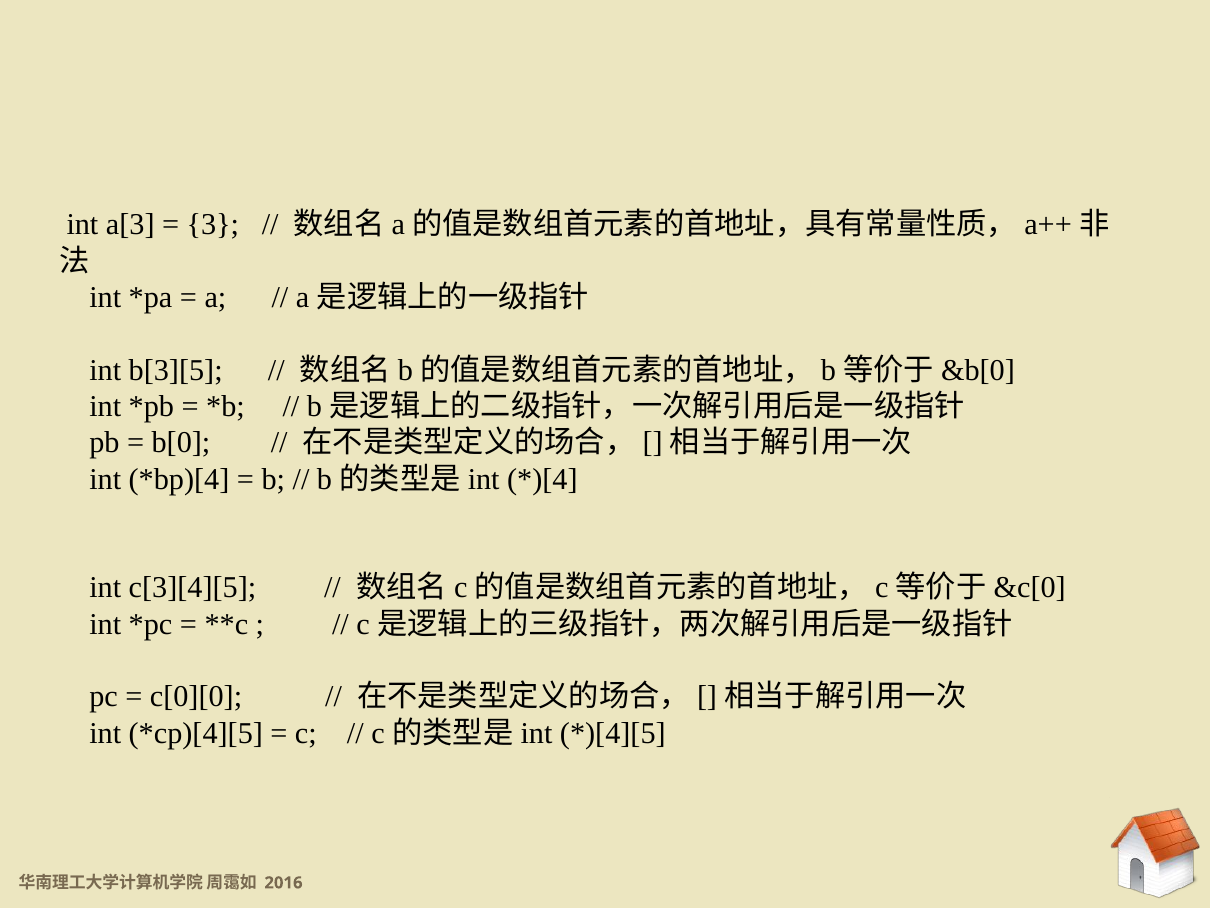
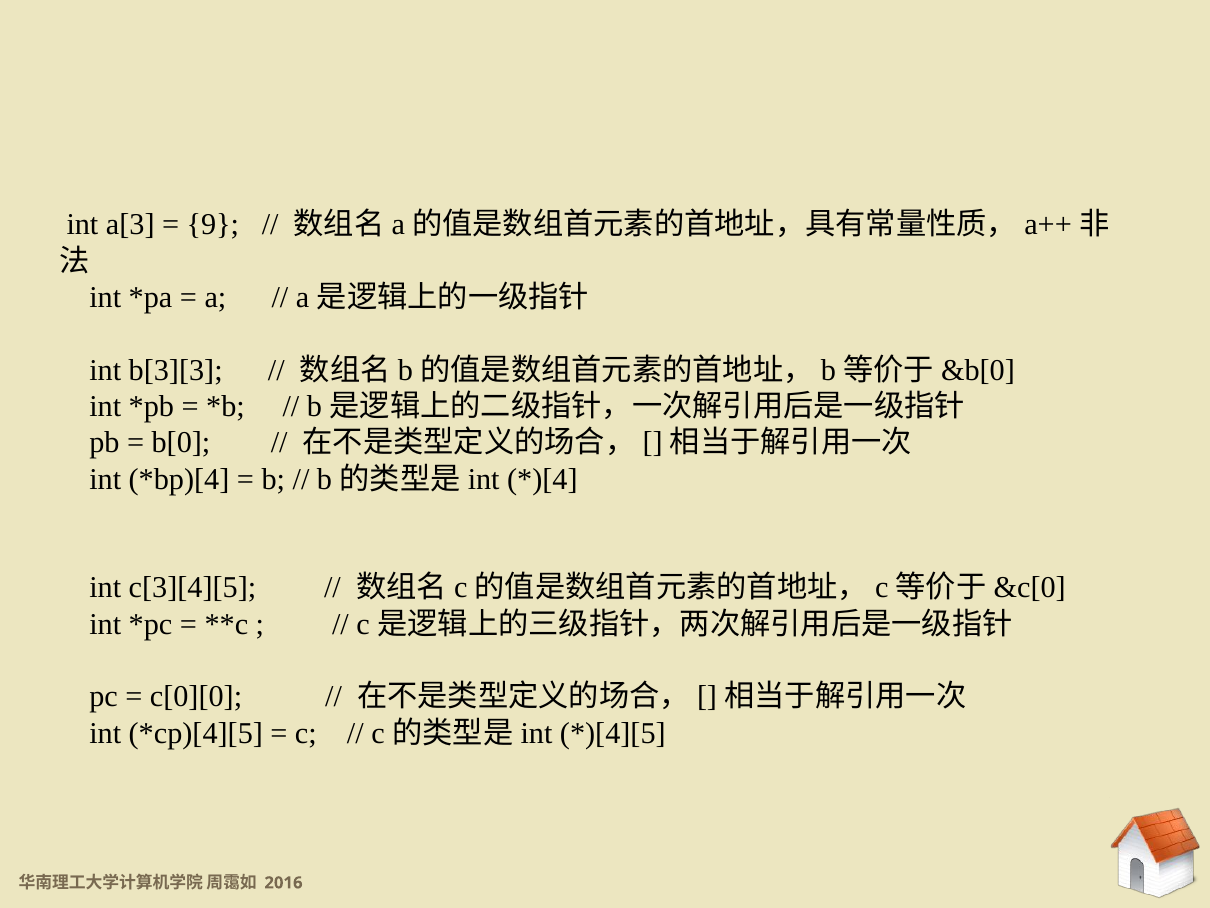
3: 3 -> 9 (213, 225)
b[3][5: b[3][5 -> b[3][3 (176, 370)
